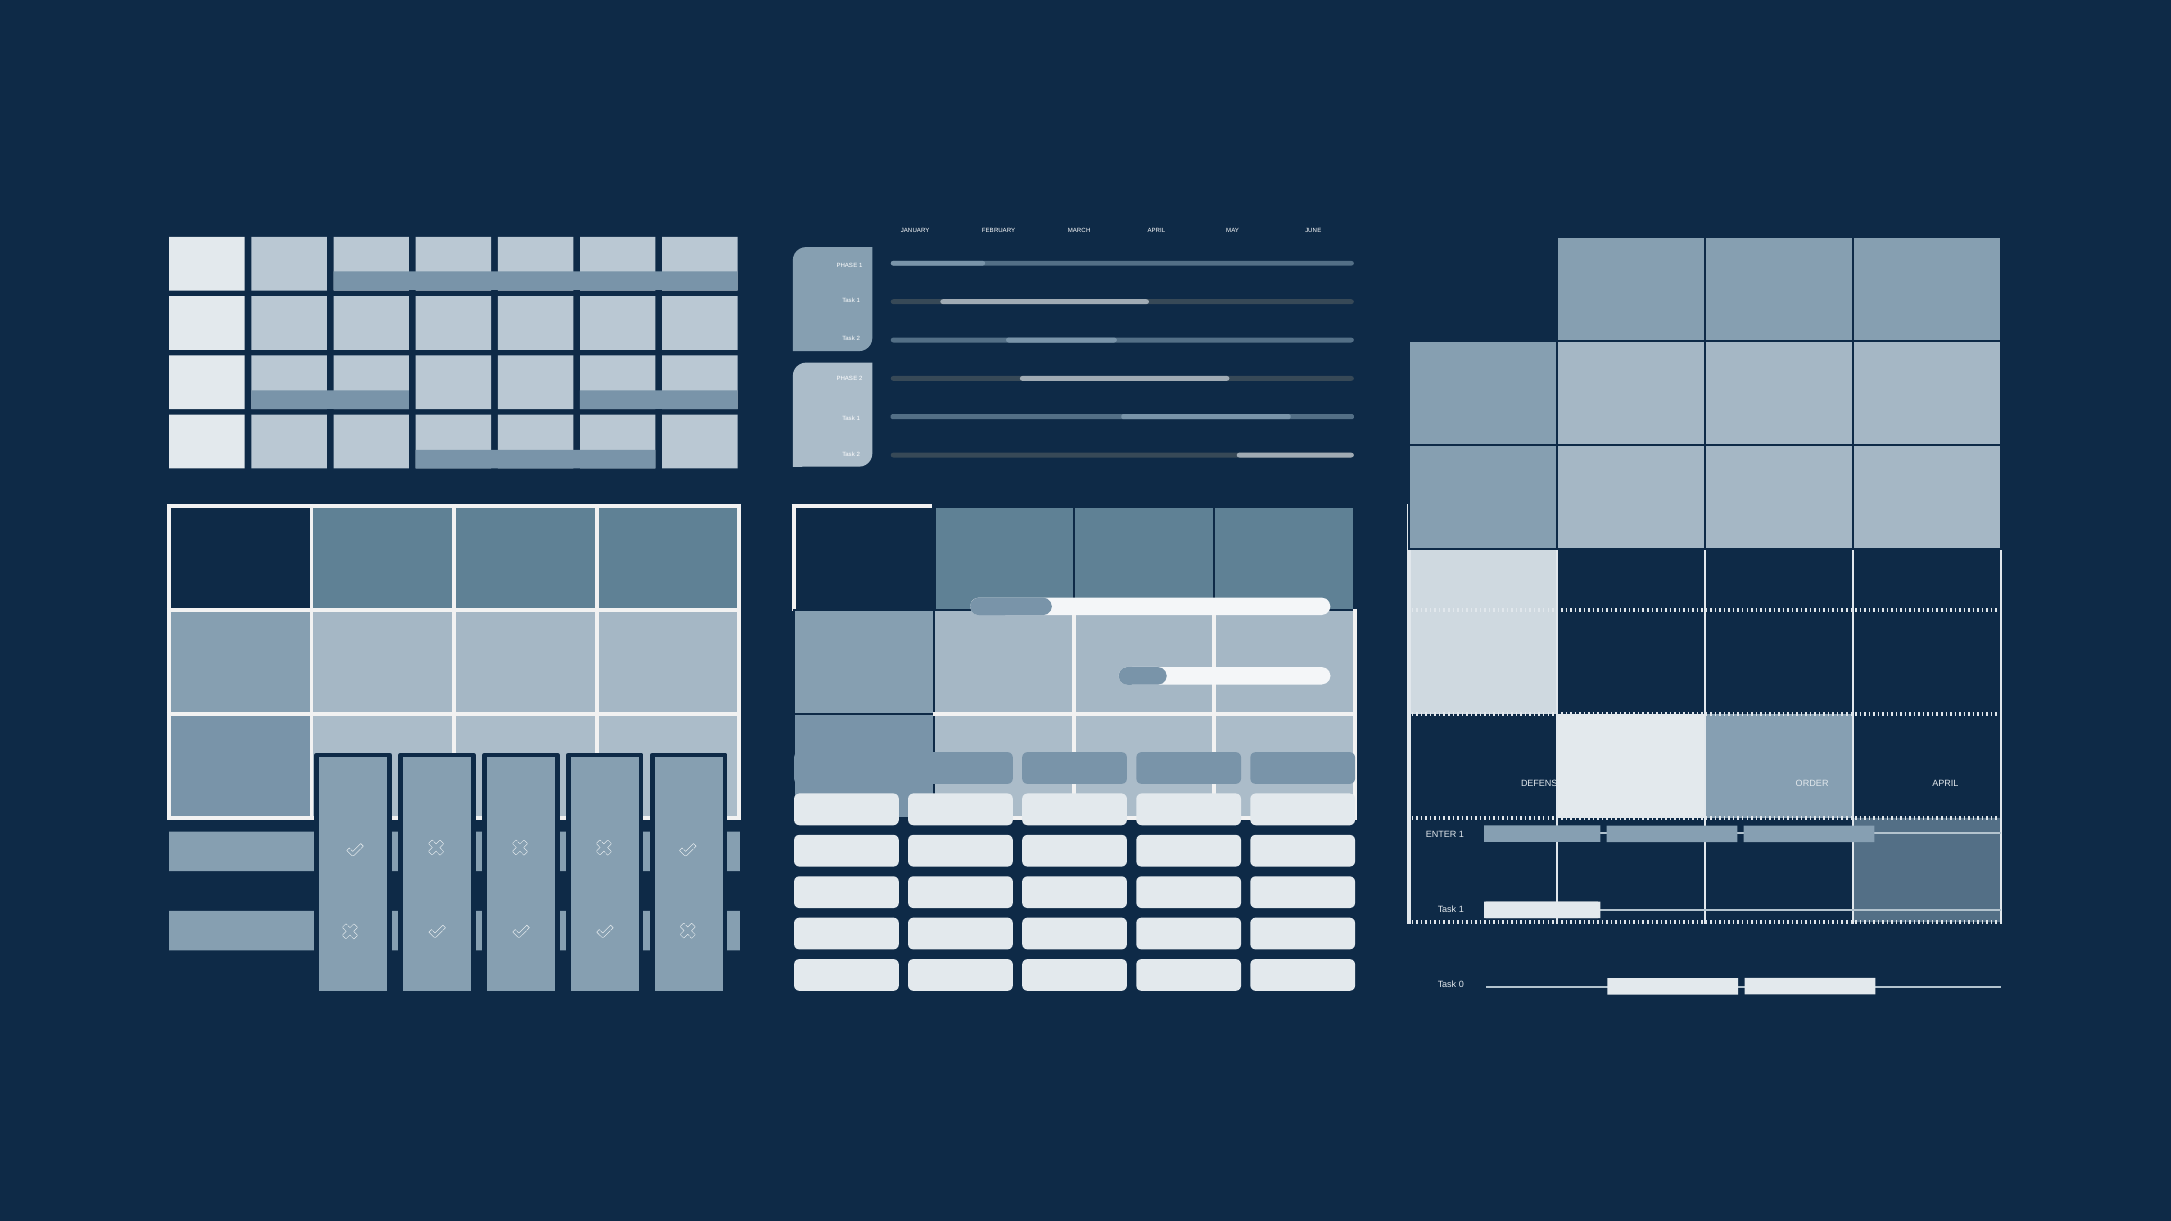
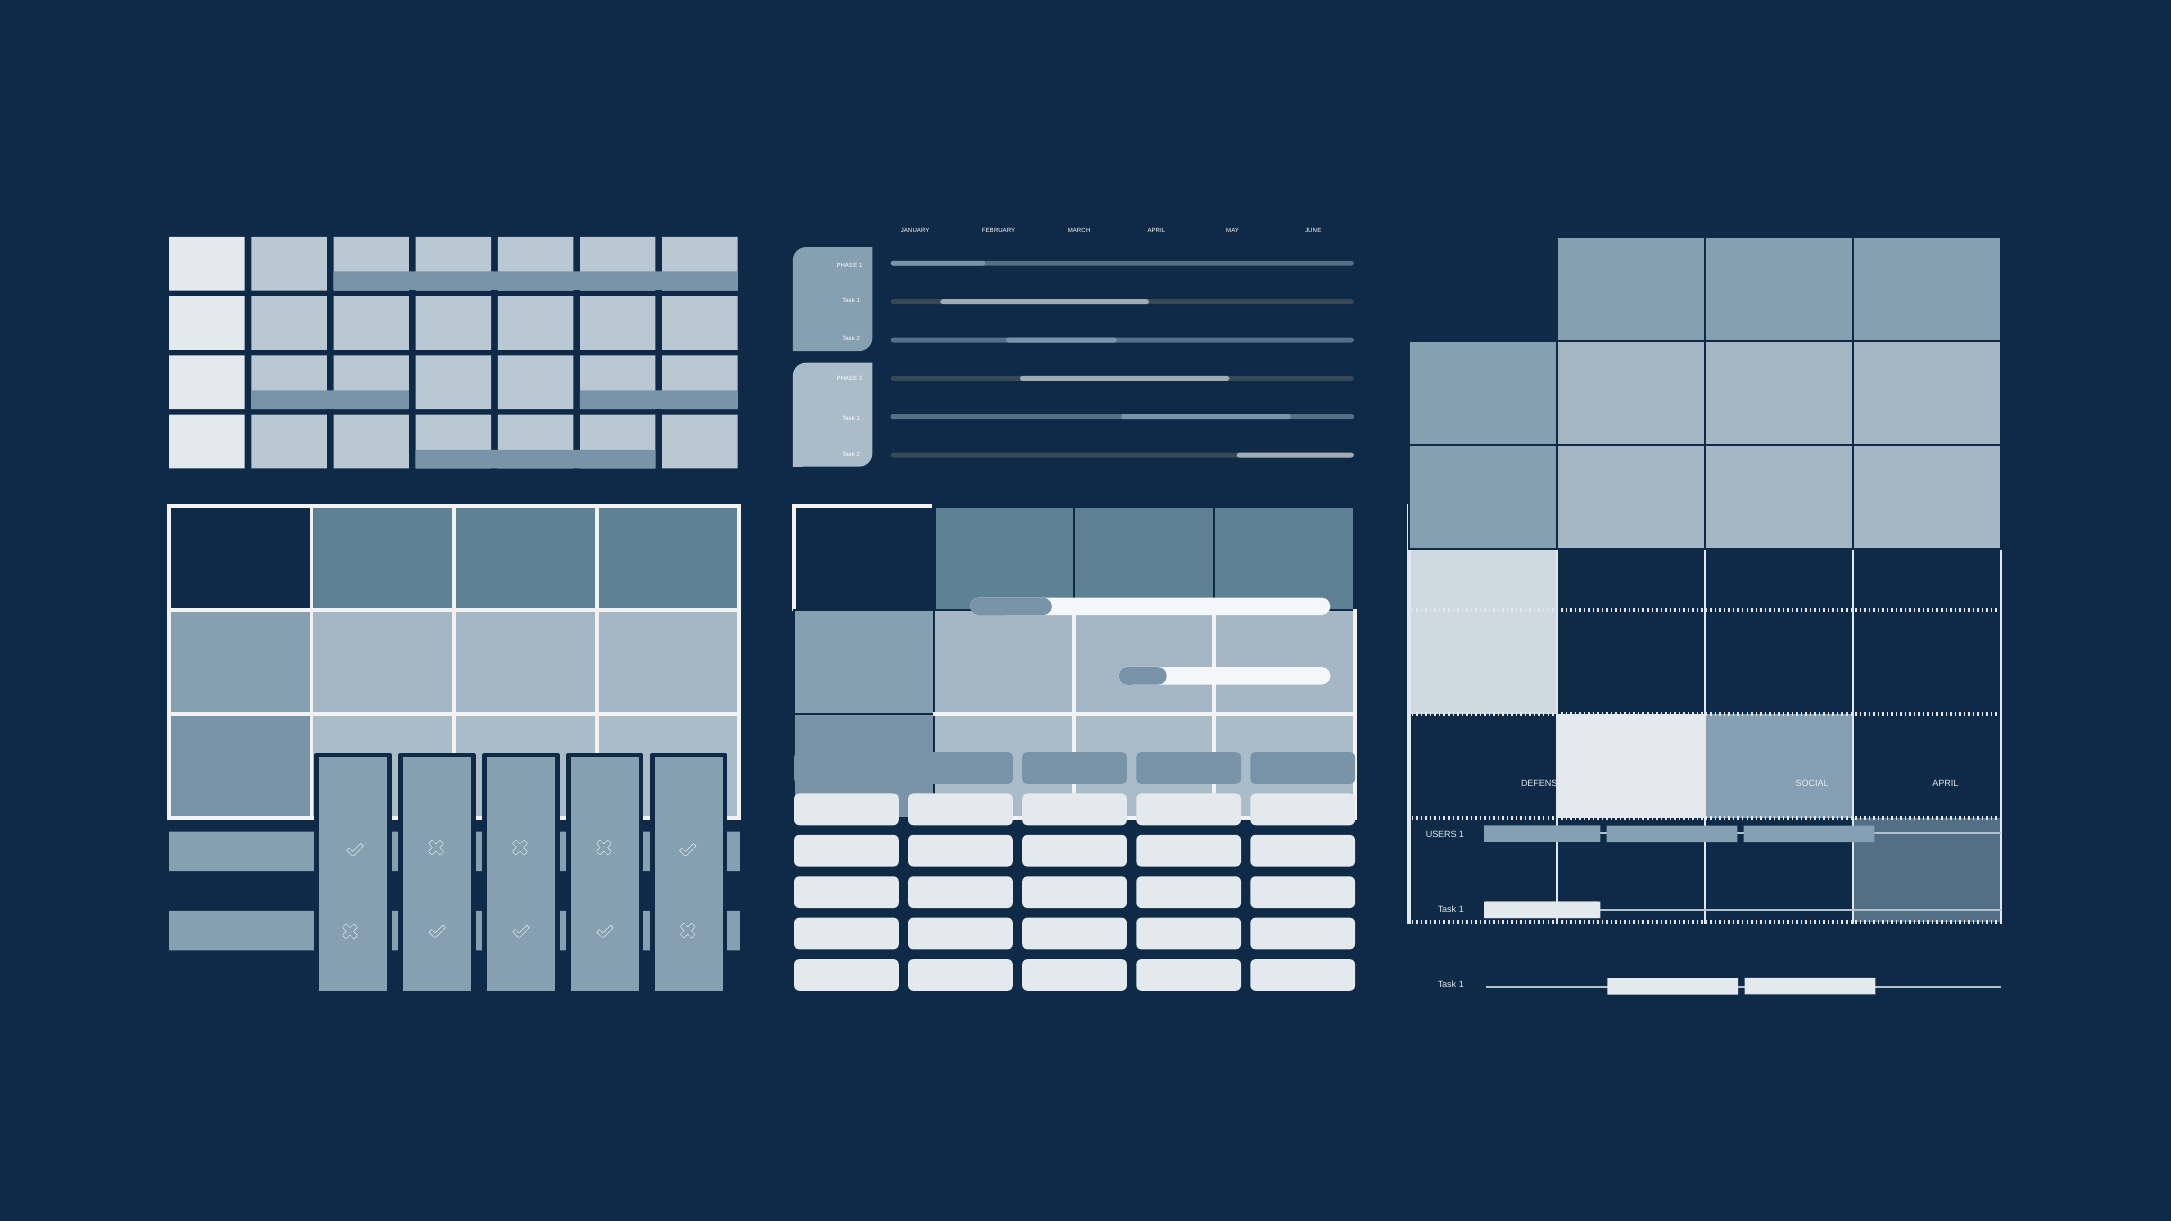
ORDER: ORDER -> SOCIAL (1812, 784)
ENTER: ENTER -> USERS (1441, 834)
0: 0 -> 1 (1461, 984)
